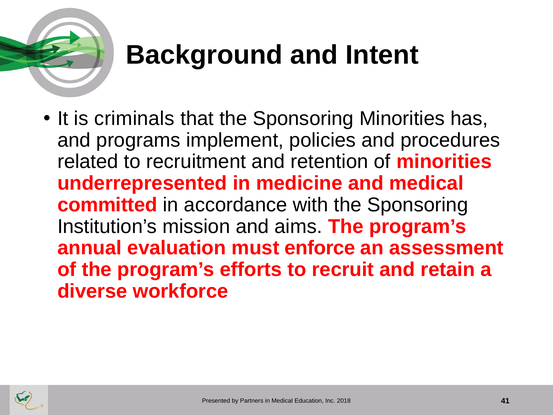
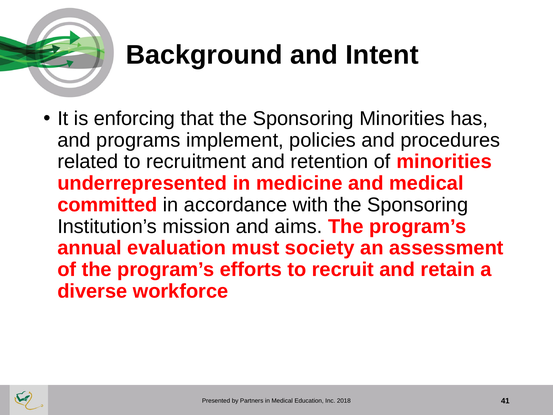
criminals: criminals -> enforcing (135, 119)
enforce: enforce -> society (320, 248)
